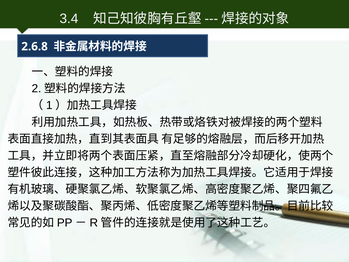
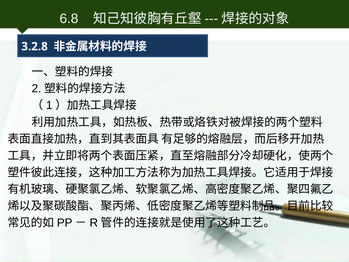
3.4: 3.4 -> 6.8 (69, 19)
2.6.8: 2.6.8 -> 3.2.8 (35, 46)
